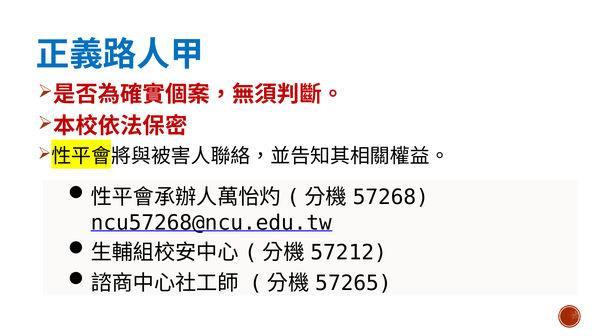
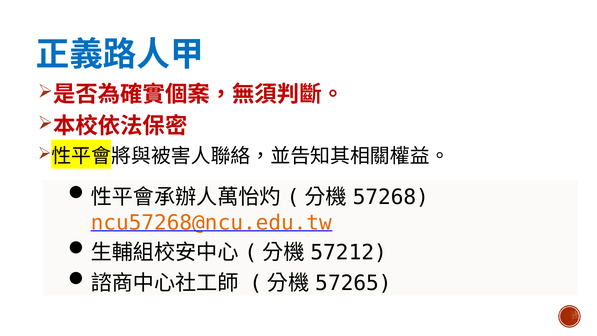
ncu57268@ncu.edu.tw colour: black -> orange (211, 223)
